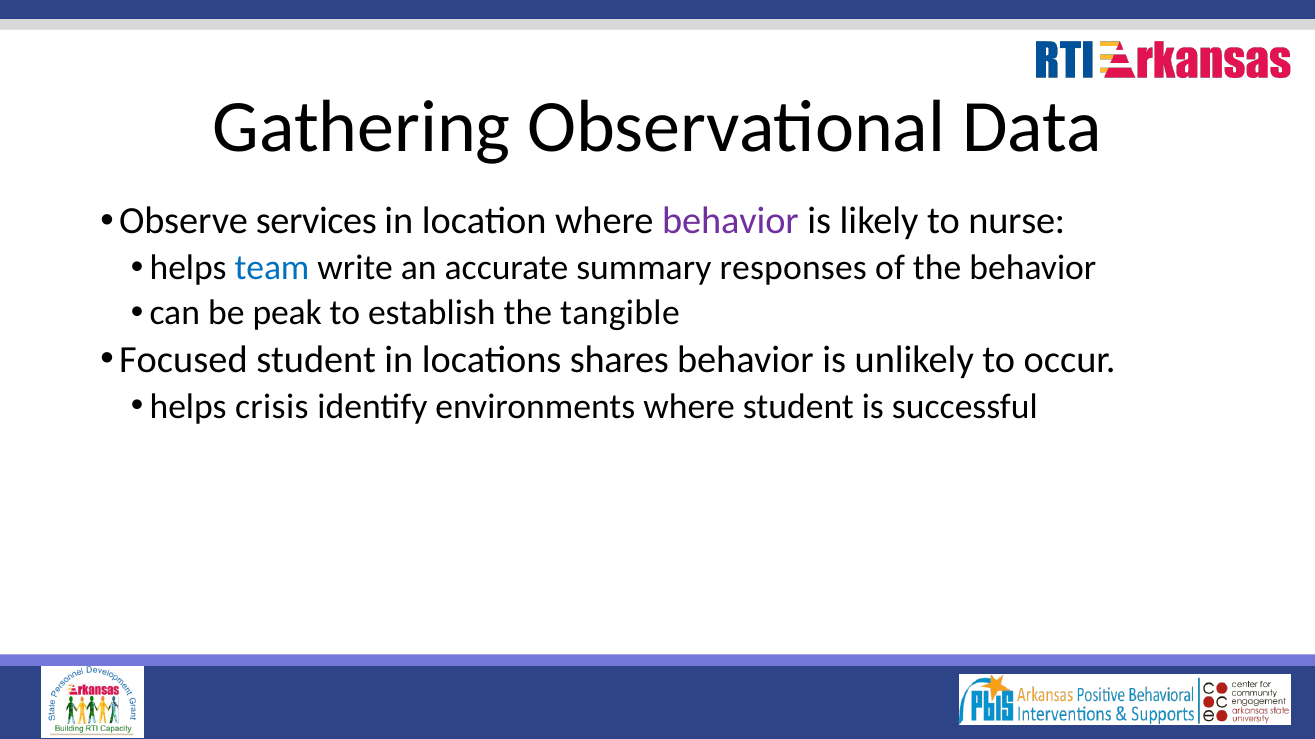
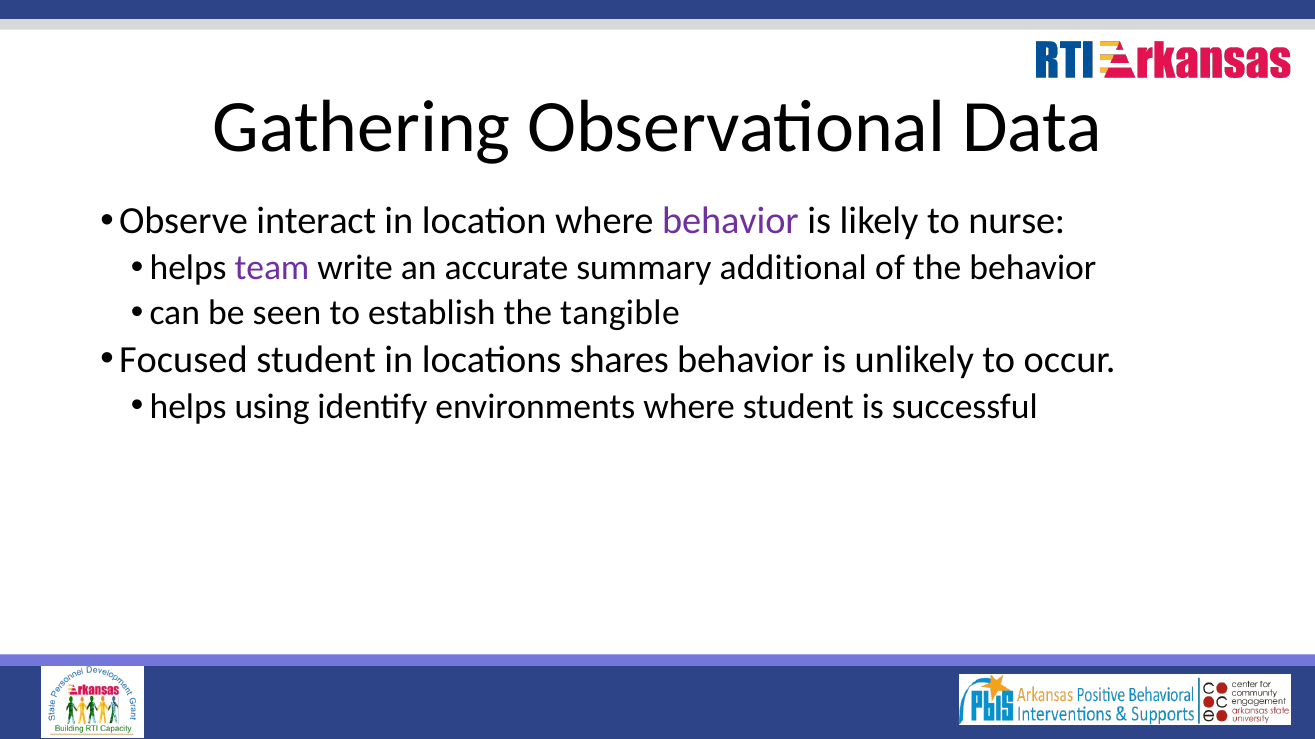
services: services -> interact (316, 221)
team colour: blue -> purple (272, 268)
responses: responses -> additional (793, 268)
peak: peak -> seen (287, 313)
crisis: crisis -> using (272, 407)
